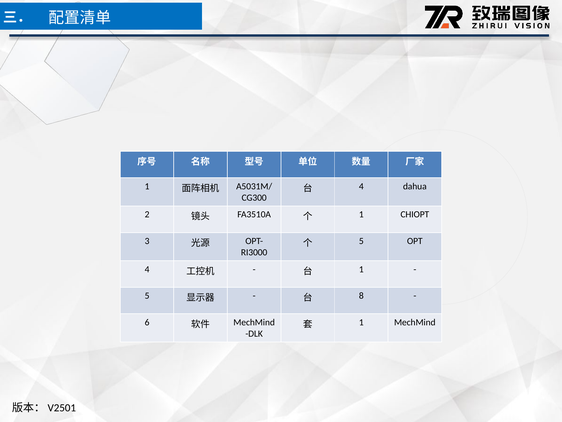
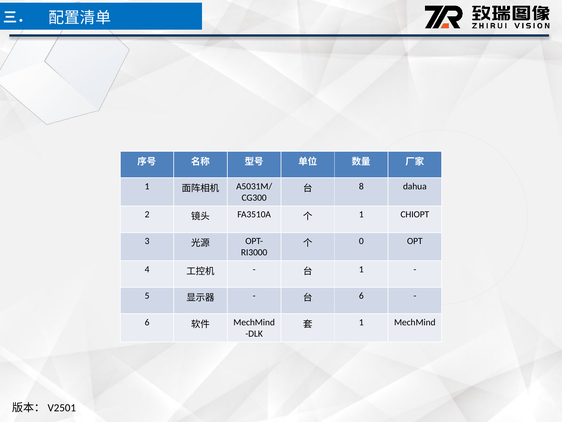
4: 4 -> 8 (361, 186)
5: 5 -> 0 (361, 241)
8: 8 -> 6 (361, 296)
